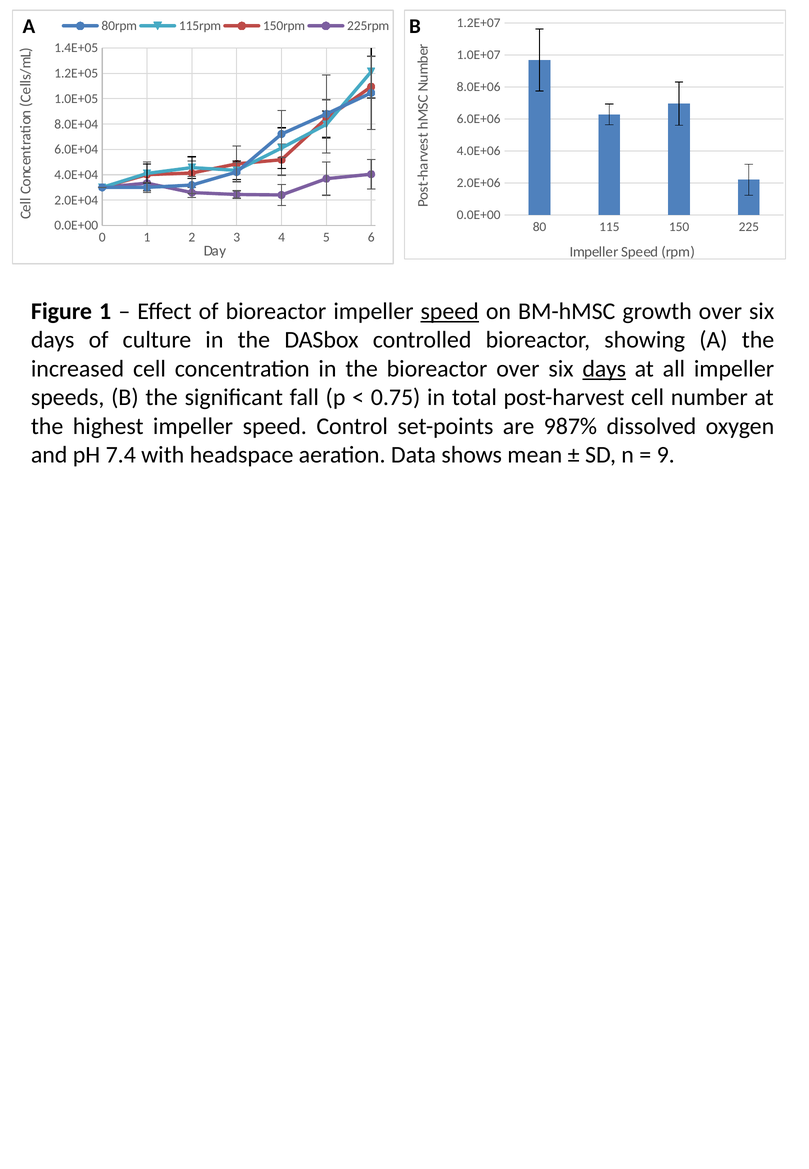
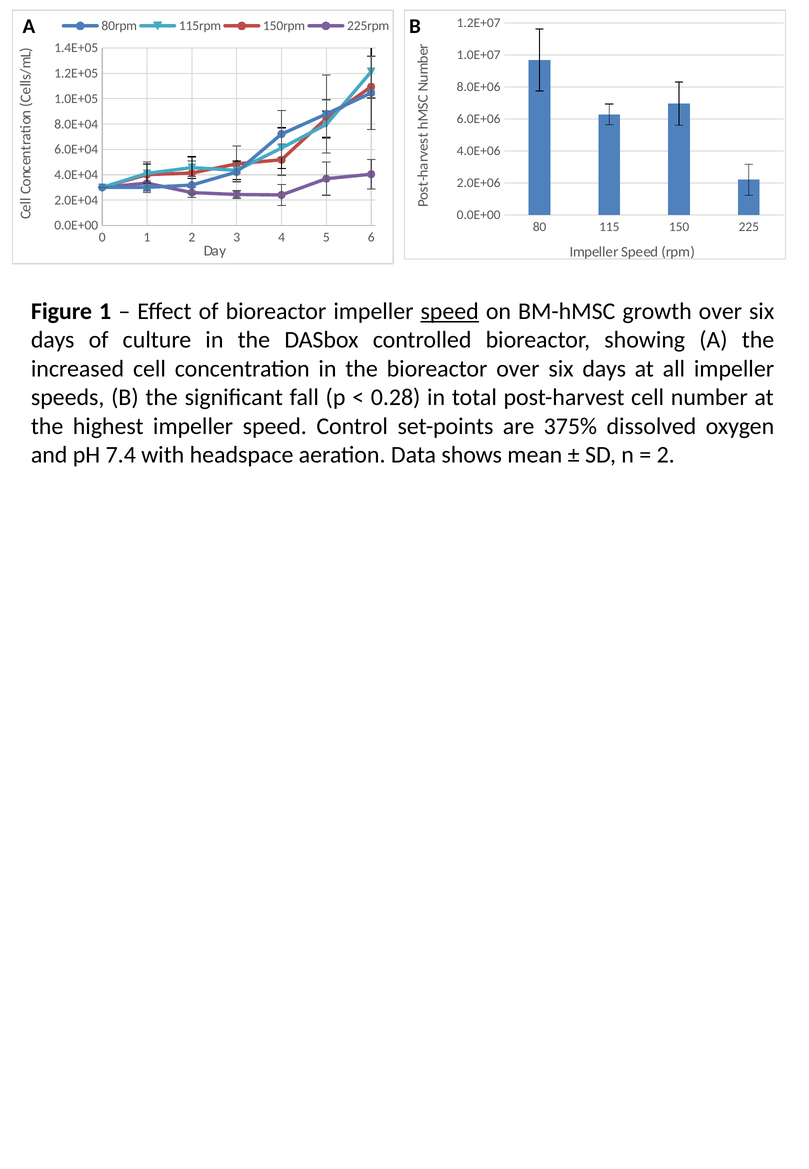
days underline: present -> none (604, 369)
0.75: 0.75 -> 0.28 (396, 397)
987%: 987% -> 375% (570, 426)
9: 9 -> 2 (666, 455)
